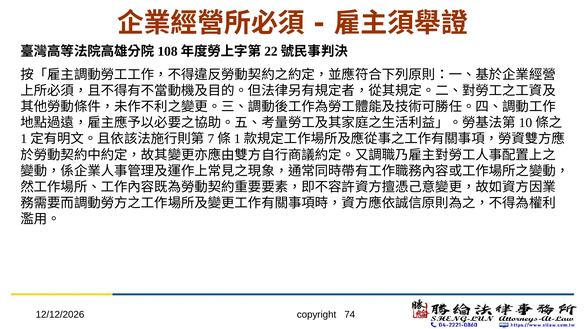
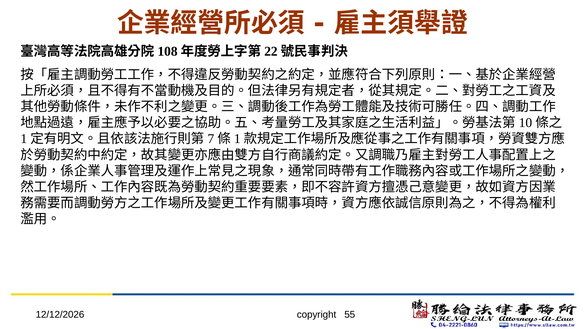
74: 74 -> 55 (350, 315)
